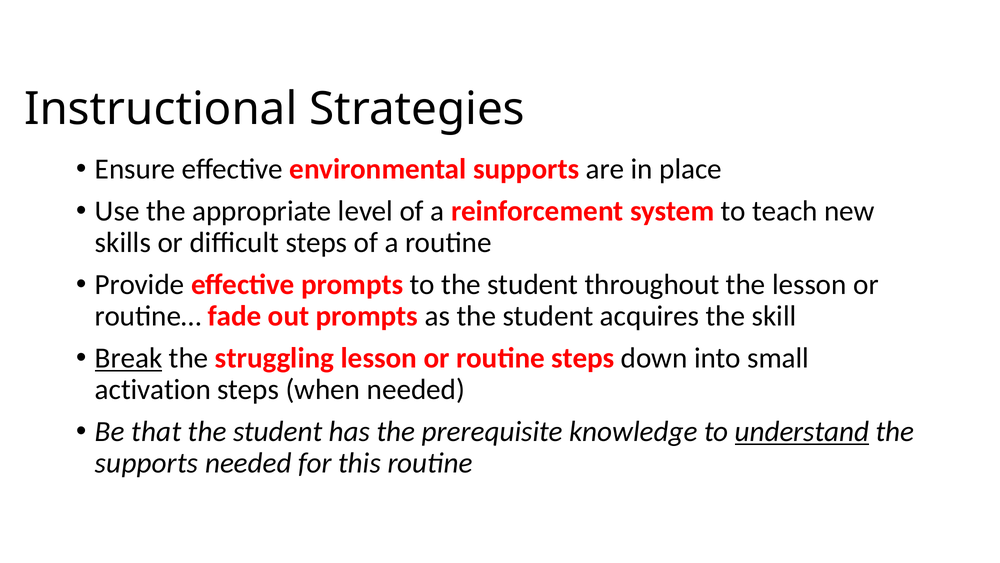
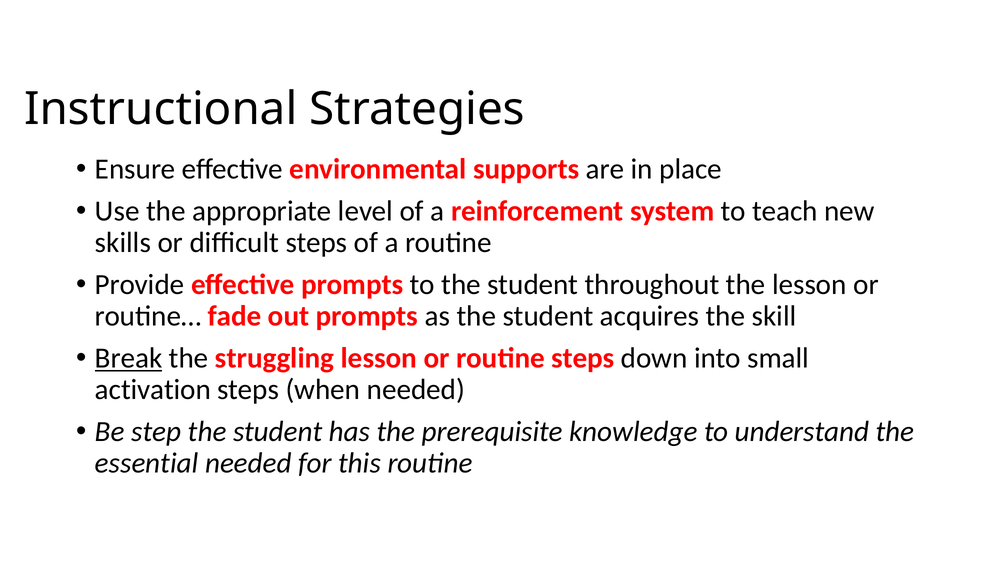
that: that -> step (156, 431)
understand underline: present -> none (802, 431)
supports: supports -> essential (147, 463)
